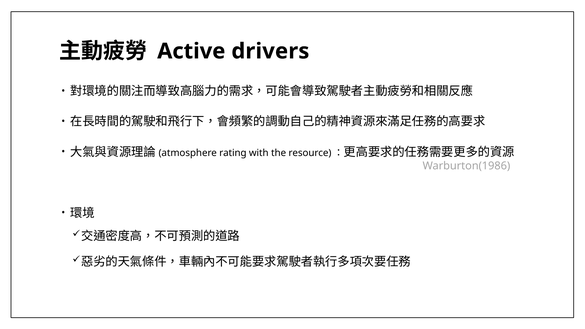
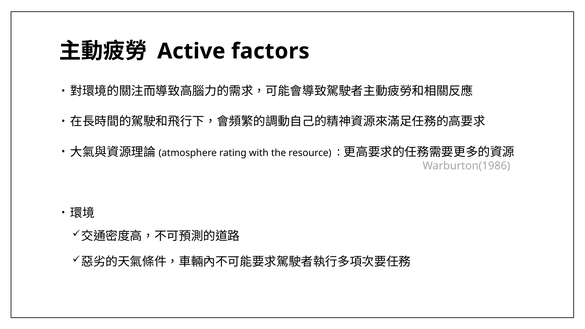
drivers: drivers -> factors (270, 51)
